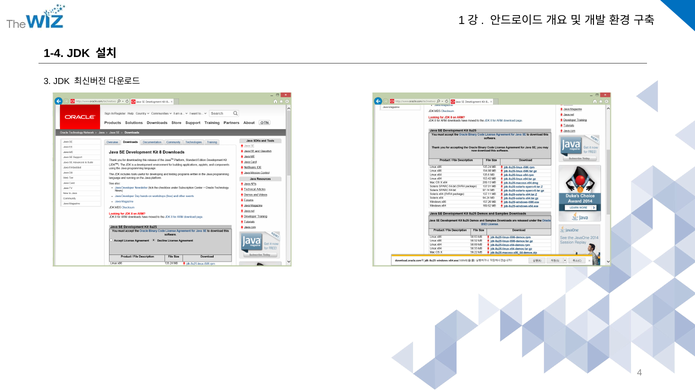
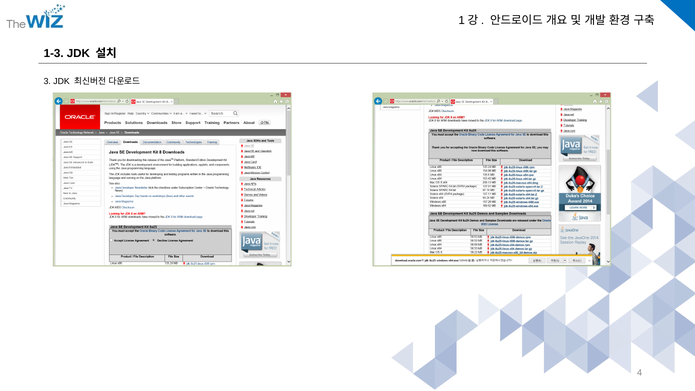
1-4: 1-4 -> 1-3 (54, 54)
